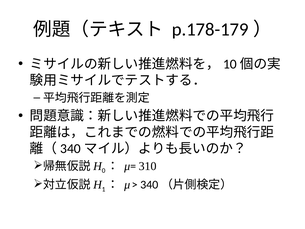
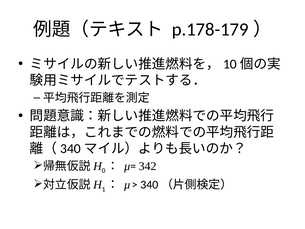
310: 310 -> 342 (148, 166)
